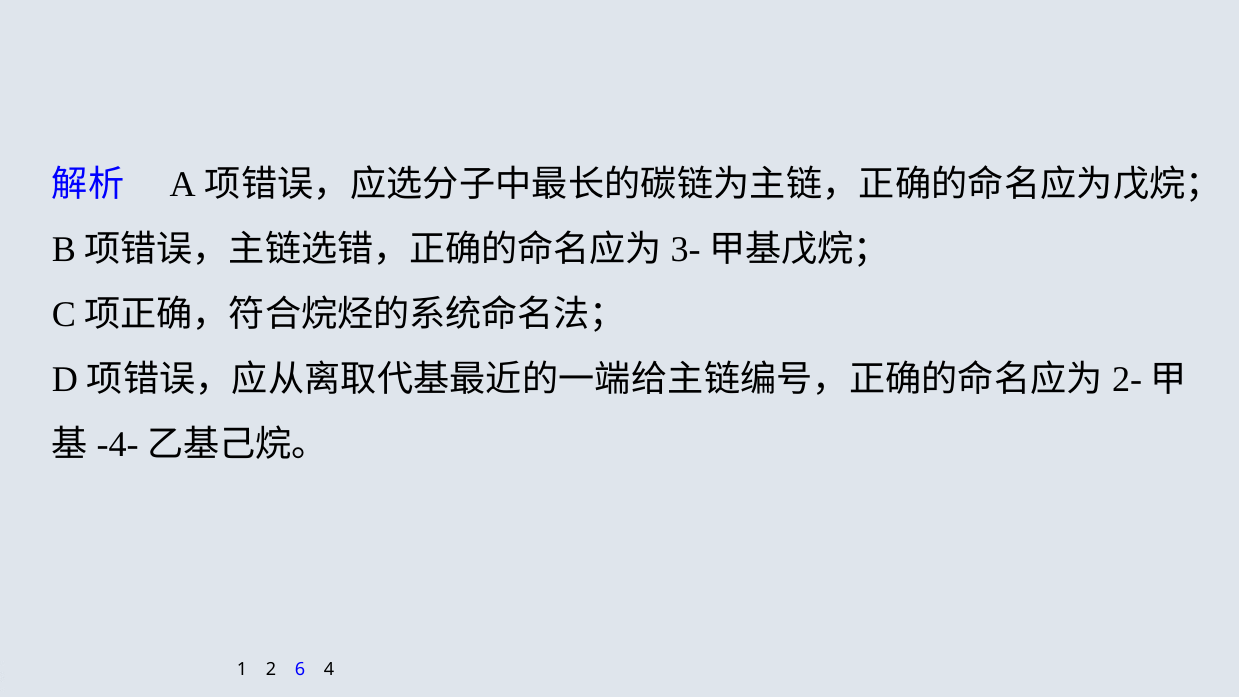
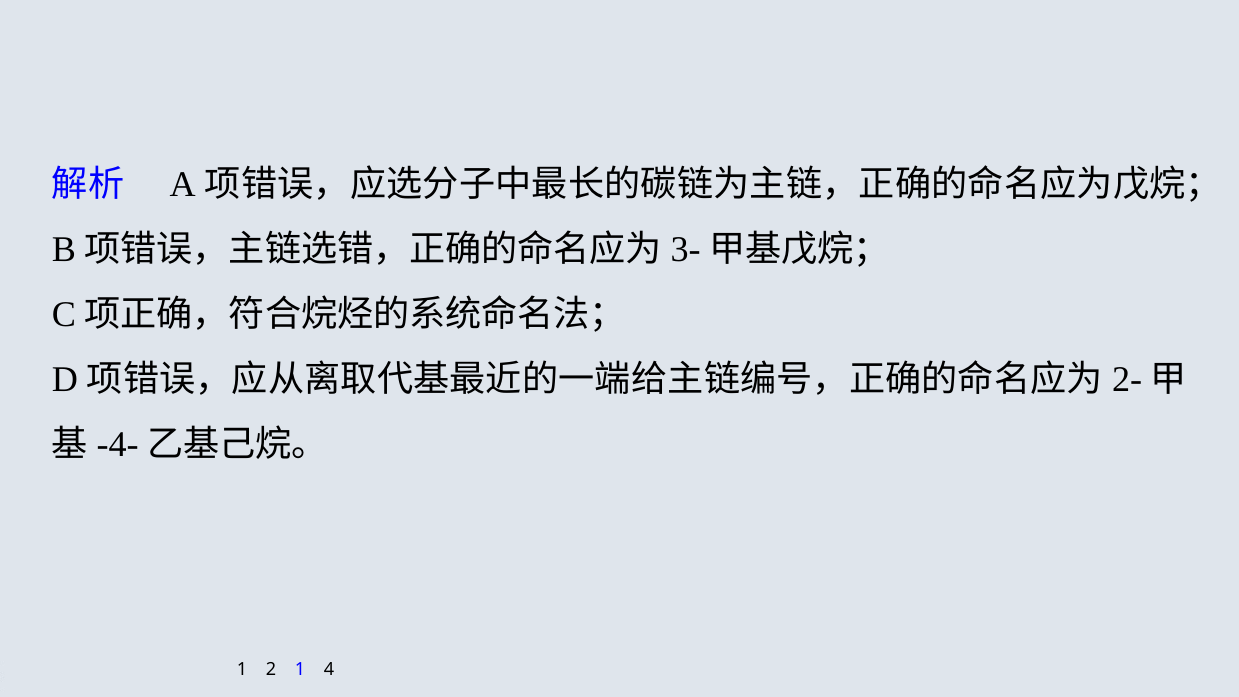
2 6: 6 -> 1 (300, 670)
